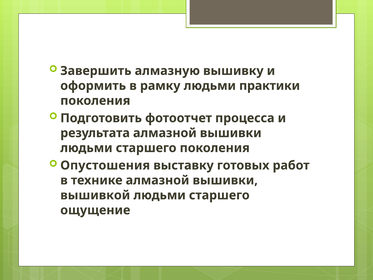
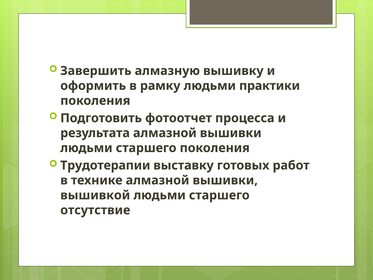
Опустошения: Опустошения -> Трудотерапии (105, 165)
ощущение: ощущение -> отсутствие (95, 210)
